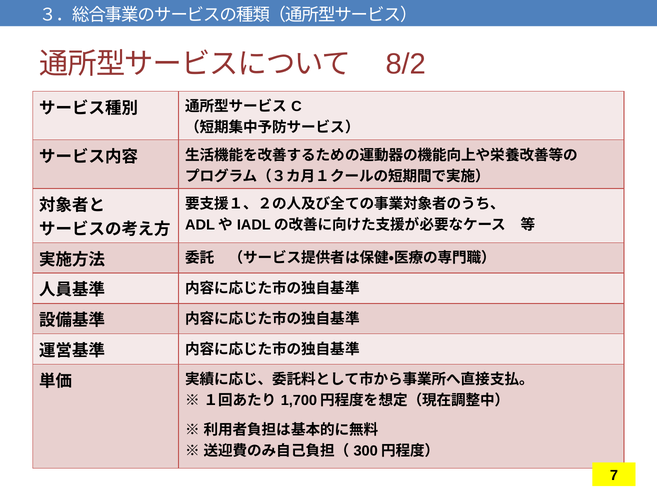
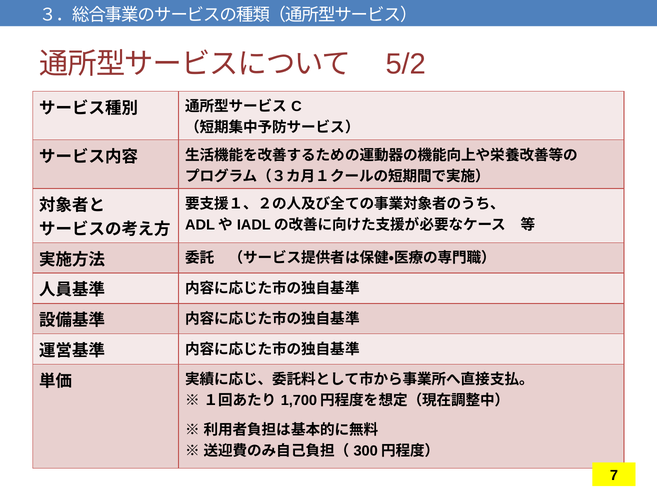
8/2: 8/2 -> 5/2 (406, 64)
